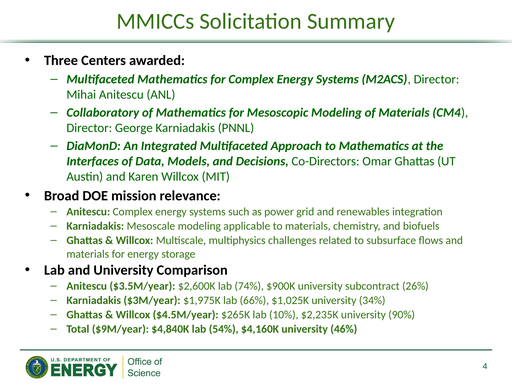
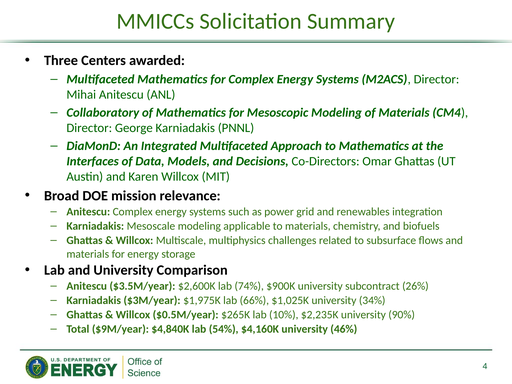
$4.5M/year: $4.5M/year -> $0.5M/year (186, 315)
